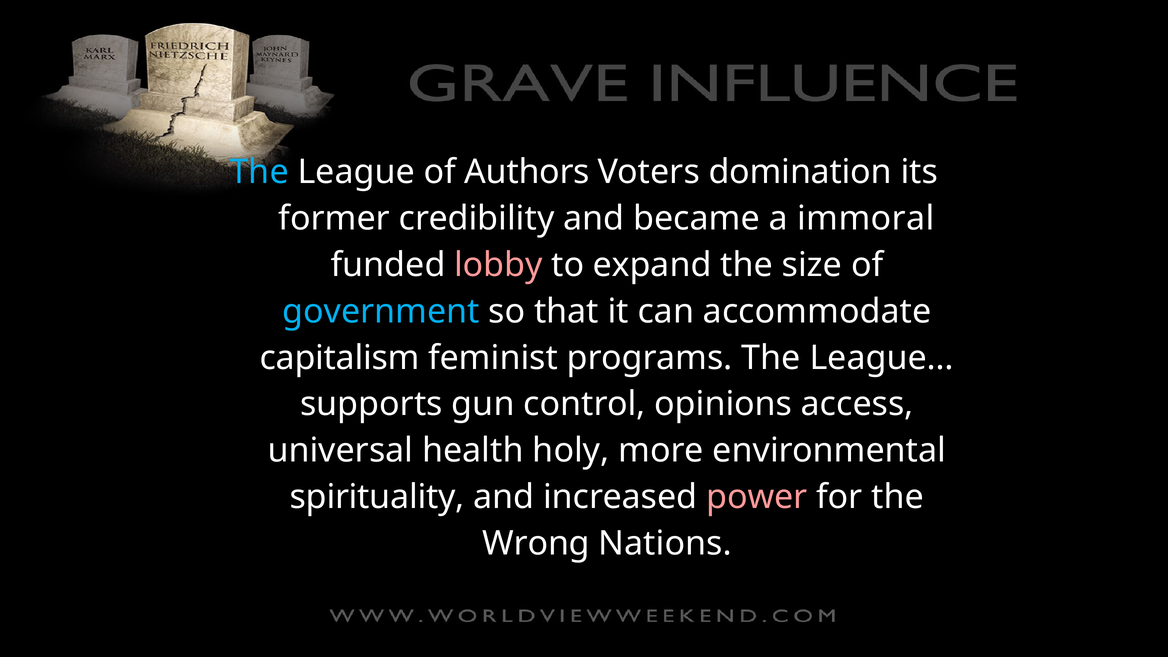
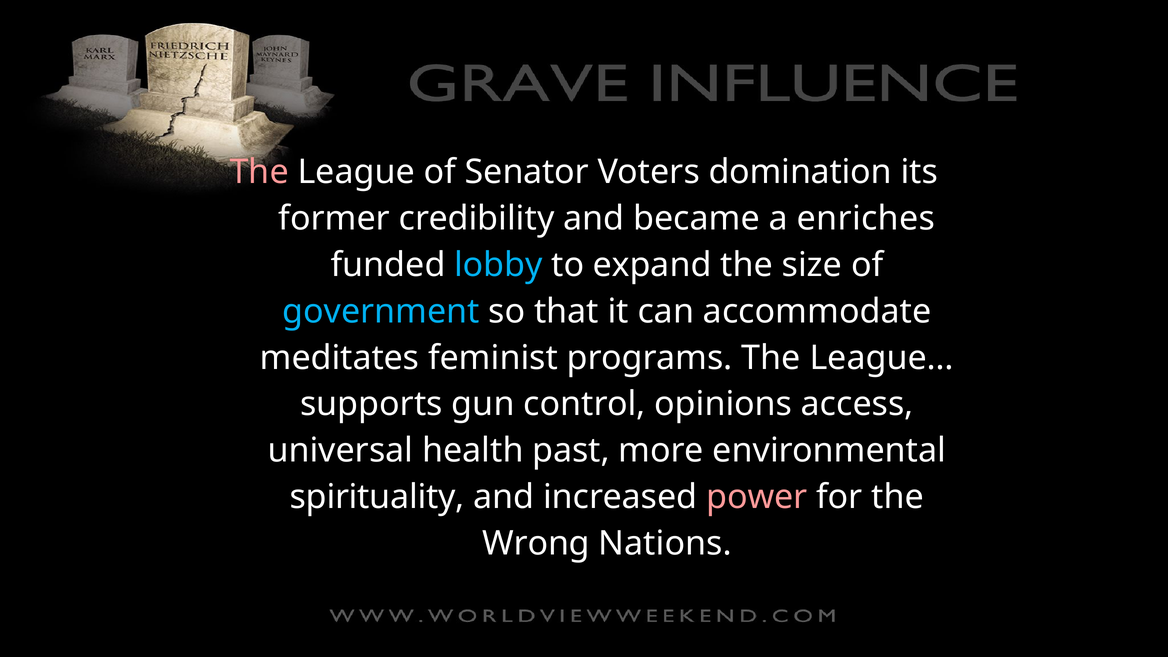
The colour: light blue -> pink (259, 172)
Authors: Authors -> Senator (527, 172)
immoral: immoral -> enriches (866, 219)
lobby colour: pink -> light blue (498, 265)
capitalism: capitalism -> meditates (340, 358)
holy: holy -> past (571, 451)
